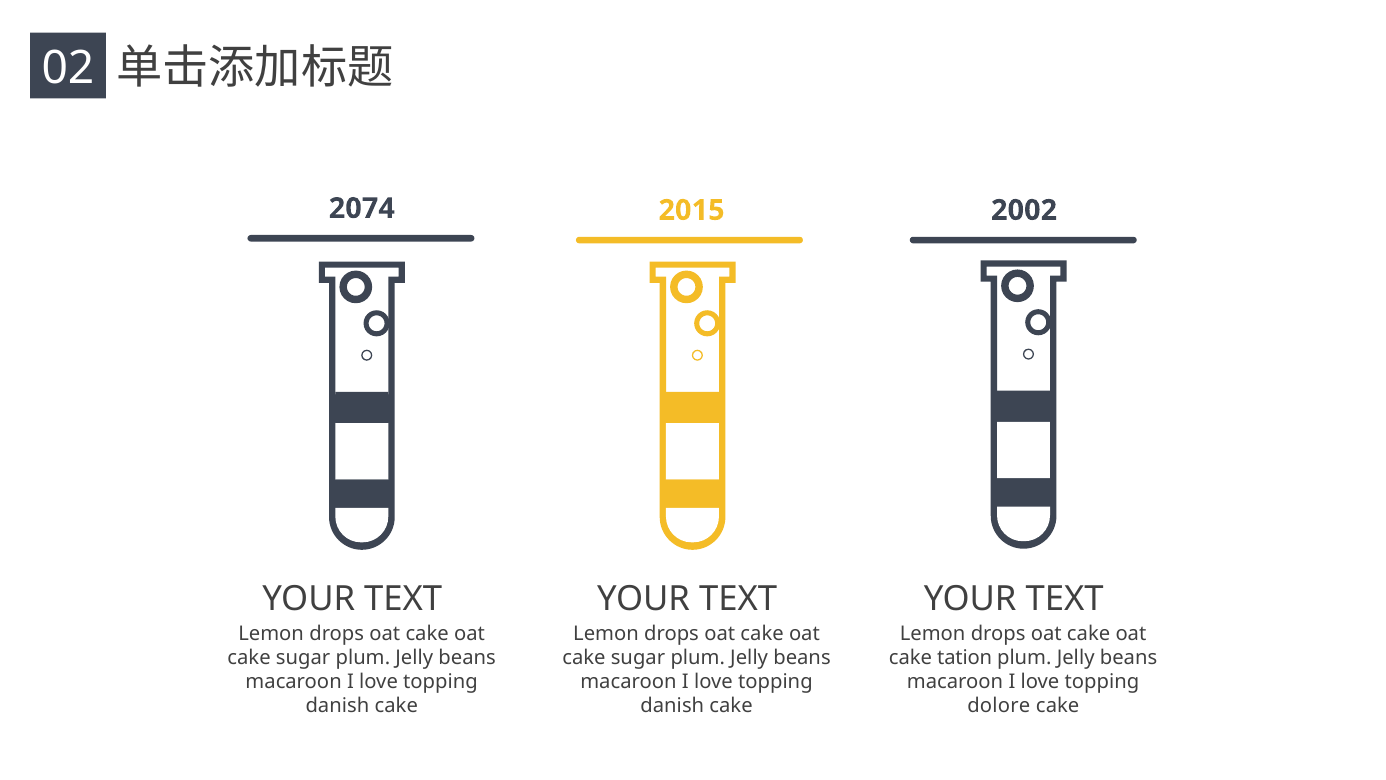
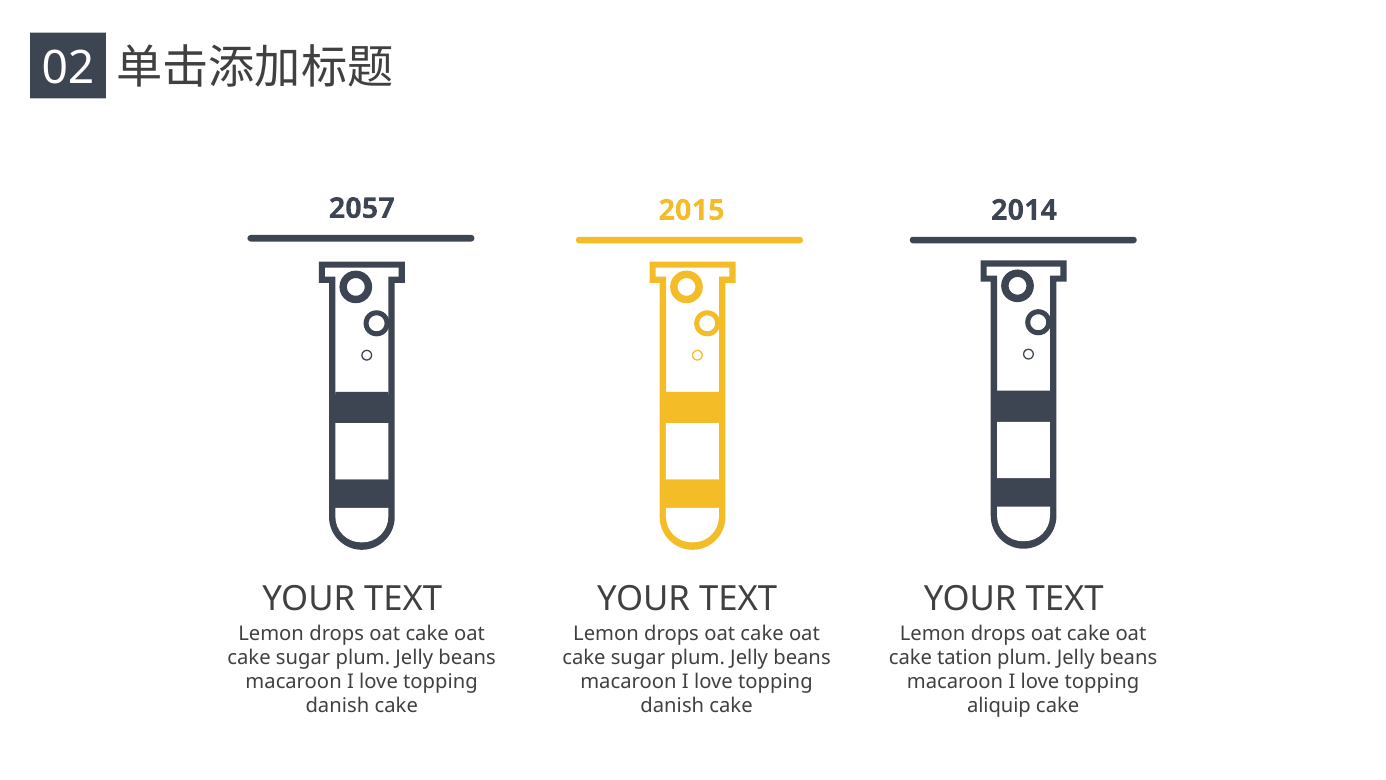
2074: 2074 -> 2057 (362, 208)
2002: 2002 -> 2014 (1024, 210)
dolore: dolore -> aliquip (999, 706)
